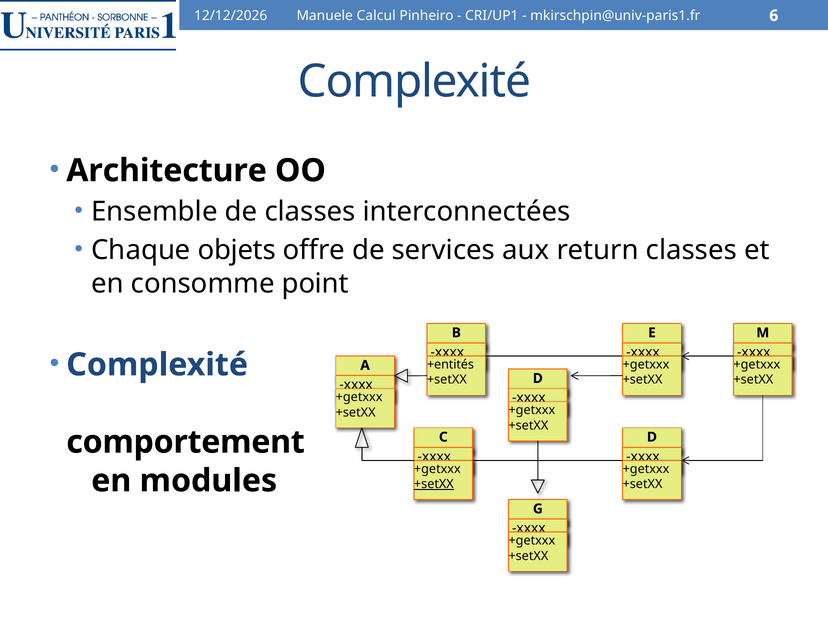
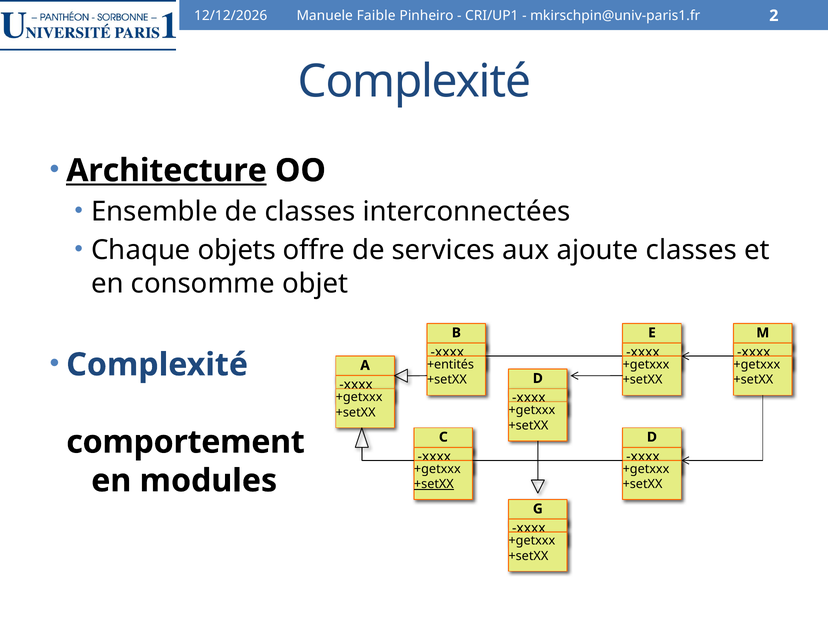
Calcul: Calcul -> Faible (376, 16)
6: 6 -> 2 (774, 16)
Architecture underline: none -> present (167, 171)
return: return -> ajoute (598, 250)
point: point -> objet (315, 283)
